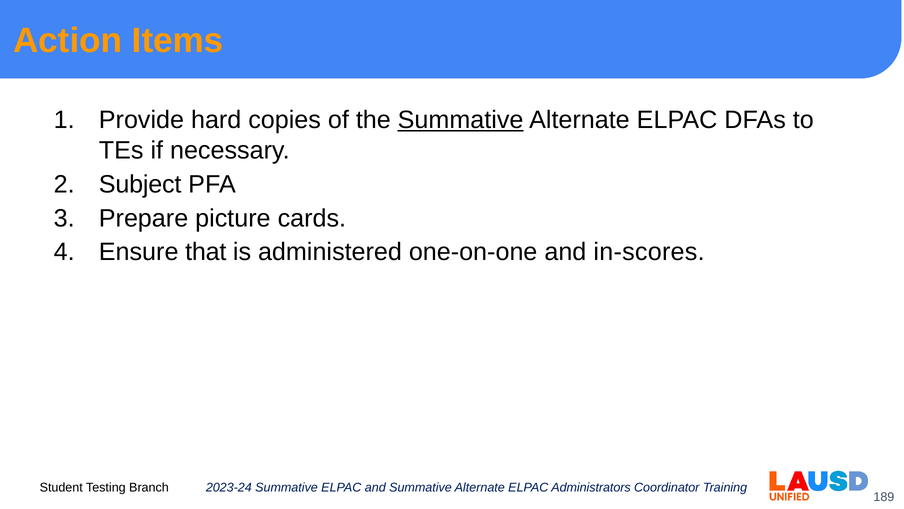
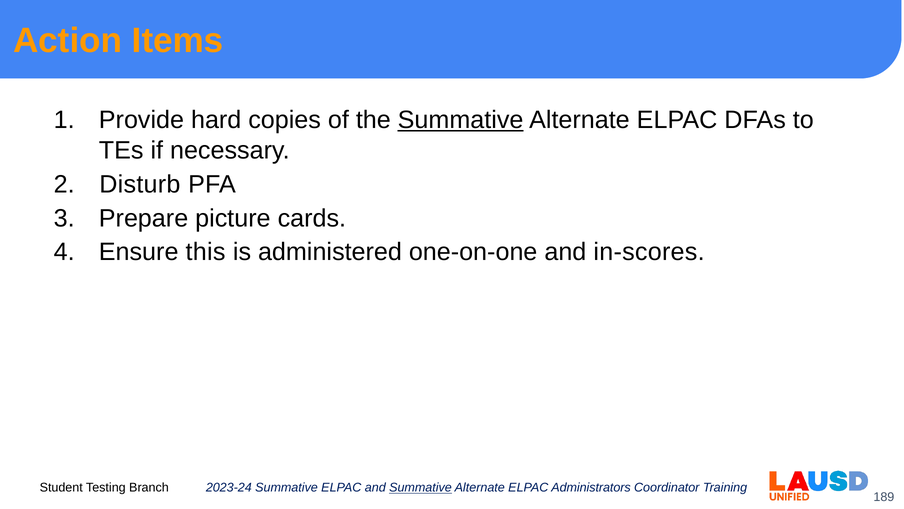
Subject: Subject -> Disturb (140, 184)
that: that -> this (206, 252)
Summative underline: none -> present (420, 487)
